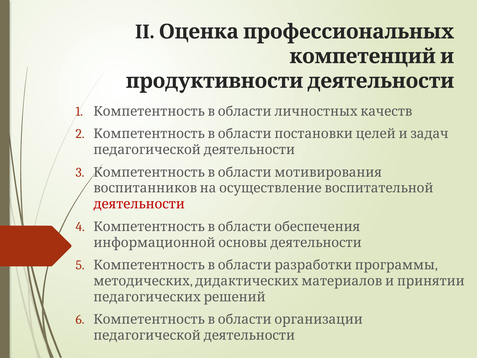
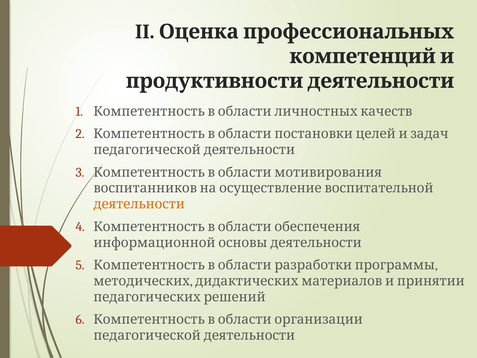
деятельности colour: red -> orange (139, 204)
